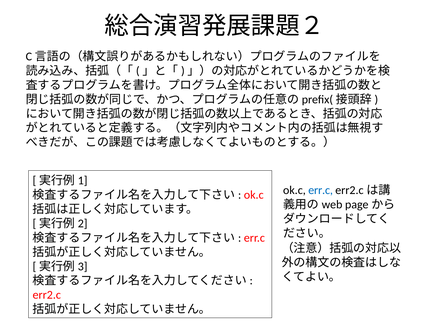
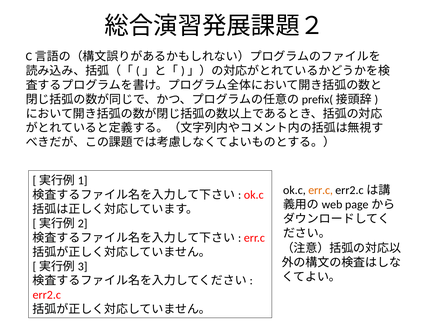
err.c colour: blue -> orange (321, 190)
